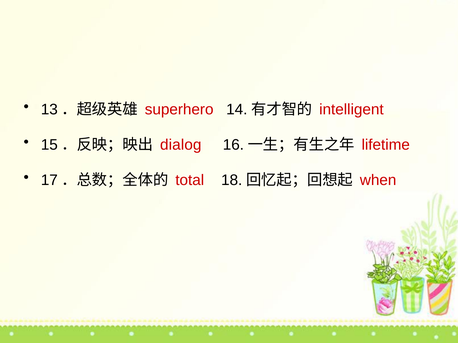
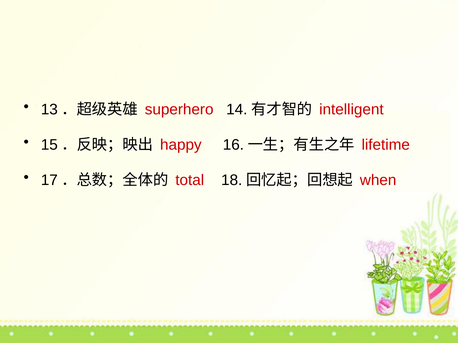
dialog: dialog -> happy (181, 145)
